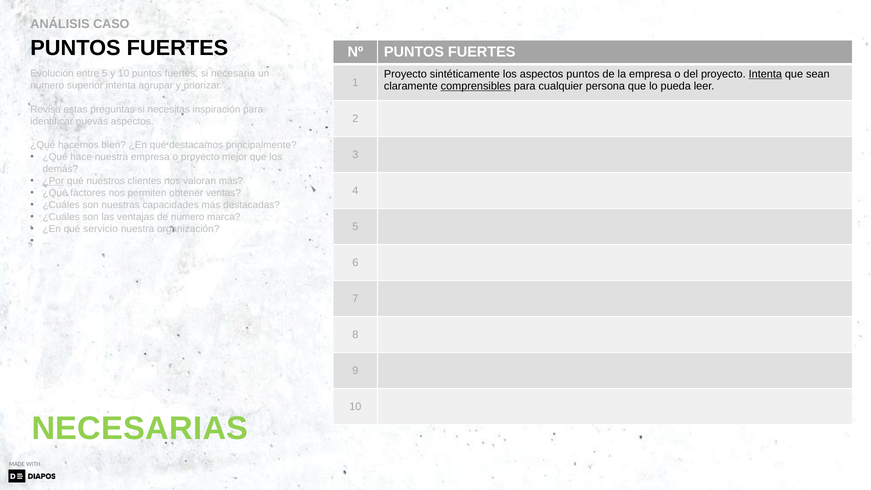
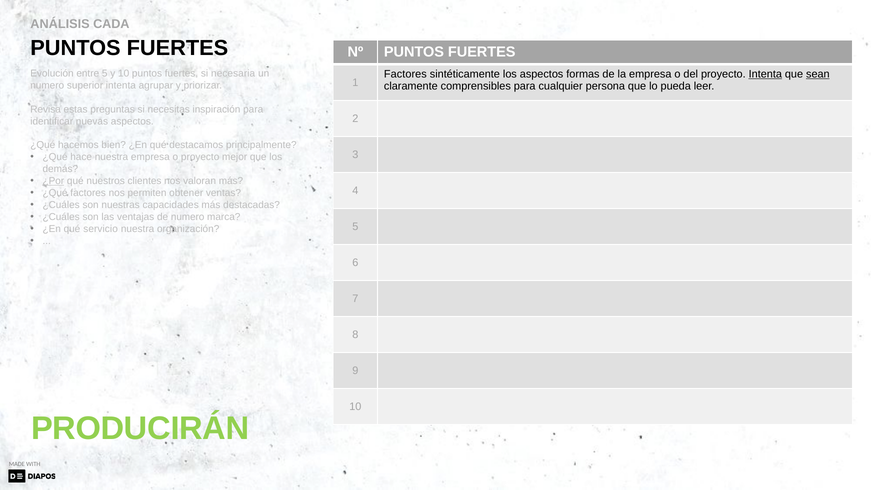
CASO: CASO -> CADA (111, 24)
Proyecto: Proyecto -> Factores (405, 74)
aspectos puntos: puntos -> formas (583, 74)
sean underline: none -> present (818, 74)
comprensibles underline: present -> none (476, 86)
NECESARIAS: NECESARIAS -> PRODUCIRÁN (140, 429)
